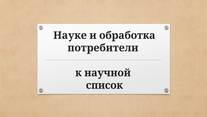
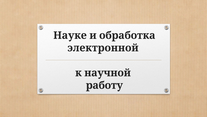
потребители: потребители -> электронной (103, 48)
список: список -> работу (104, 85)
